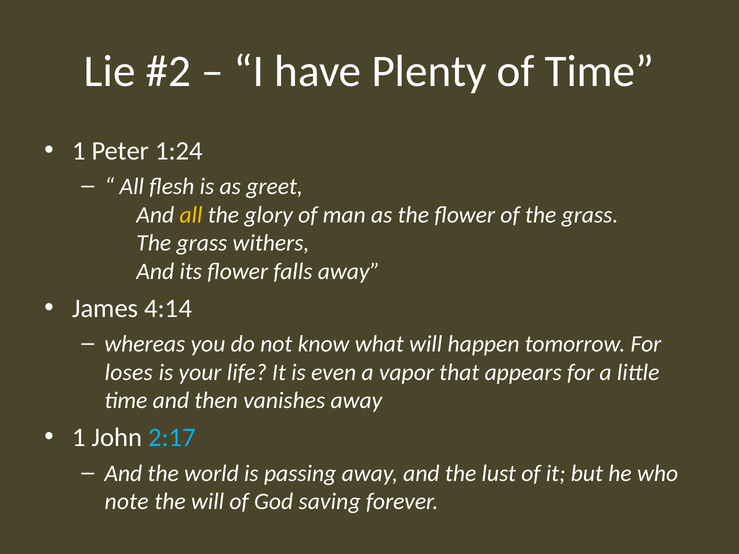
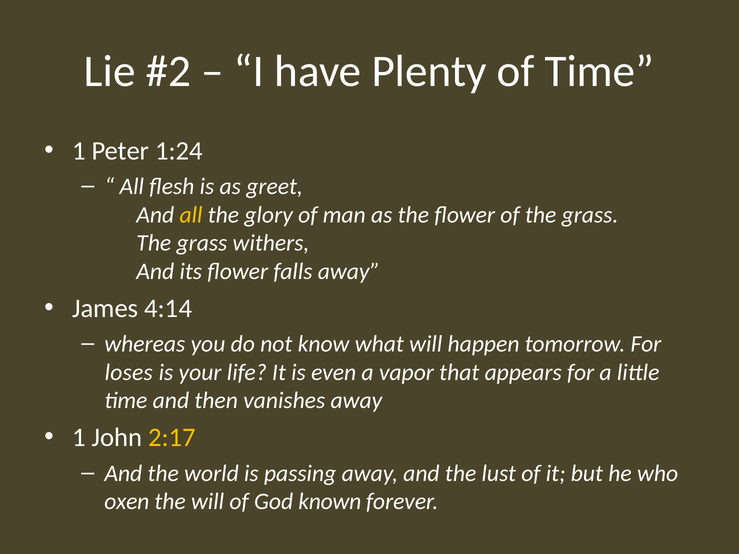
2:17 colour: light blue -> yellow (172, 438)
note: note -> oxen (127, 502)
saving: saving -> known (330, 502)
